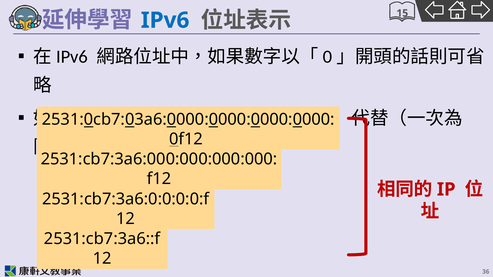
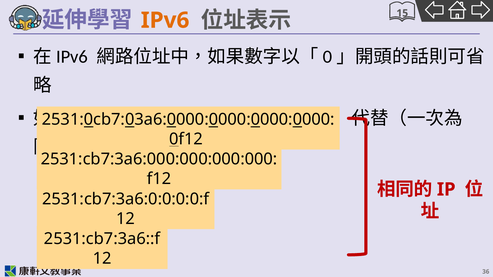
IPv6 colour: blue -> orange (165, 20)
